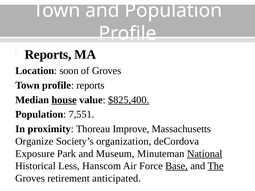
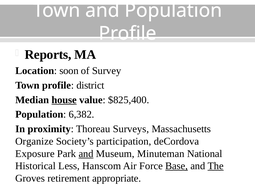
of Groves: Groves -> Survey (107, 71)
profile reports: reports -> district (90, 85)
$825,400 underline: present -> none (129, 100)
7,551: 7,551 -> 6,382 (82, 115)
Improve: Improve -> Surveys (131, 129)
organization: organization -> participation (124, 141)
and underline: none -> present (86, 154)
National underline: present -> none (205, 154)
anticipated: anticipated -> appropriate (117, 178)
